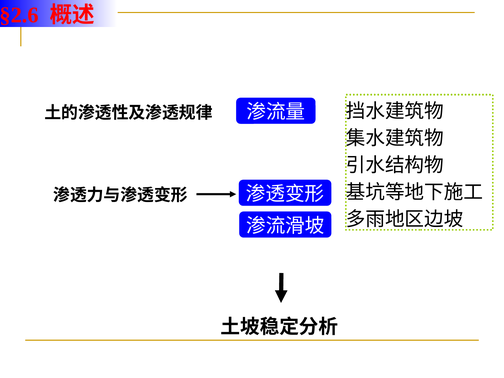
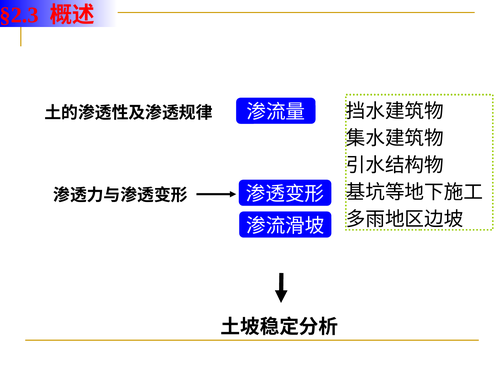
§2.6: §2.6 -> §2.3 (19, 15)
